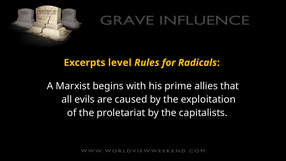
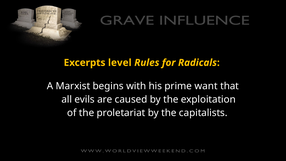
allies: allies -> want (206, 86)
